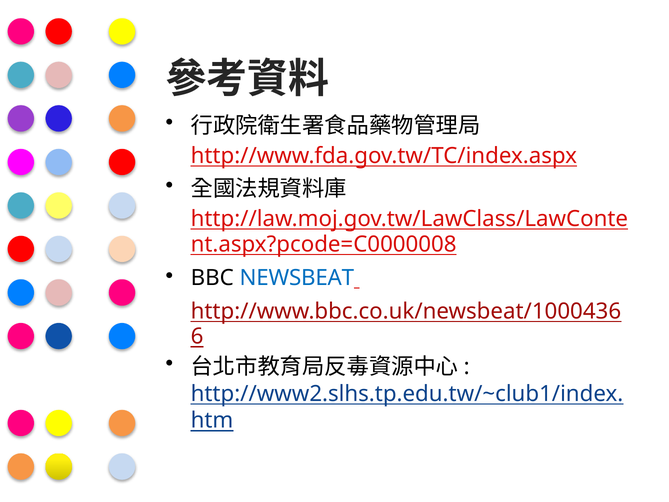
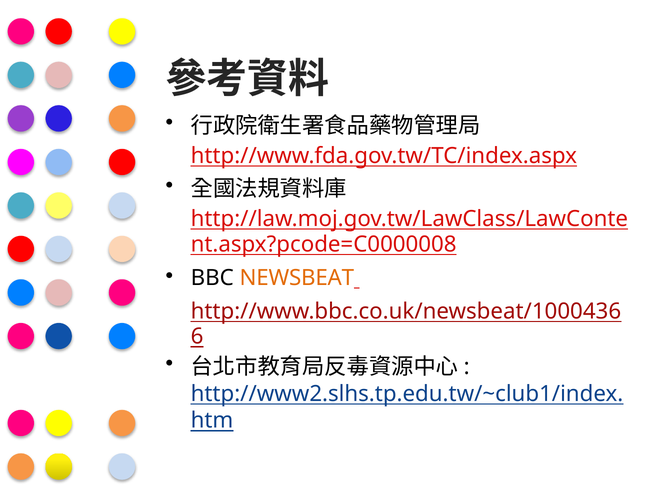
NEWSBEAT colour: blue -> orange (297, 278)
